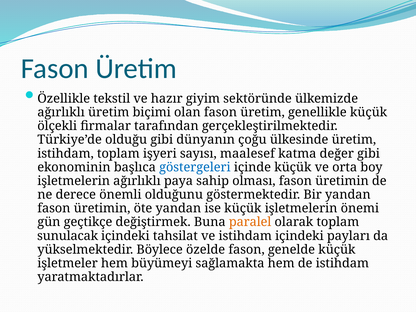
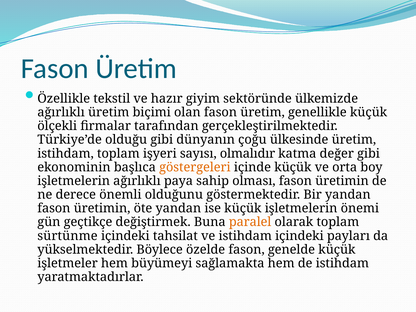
maalesef: maalesef -> olmalıdır (248, 154)
göstergeleri colour: blue -> orange (195, 167)
sunulacak: sunulacak -> sürtünme (67, 236)
